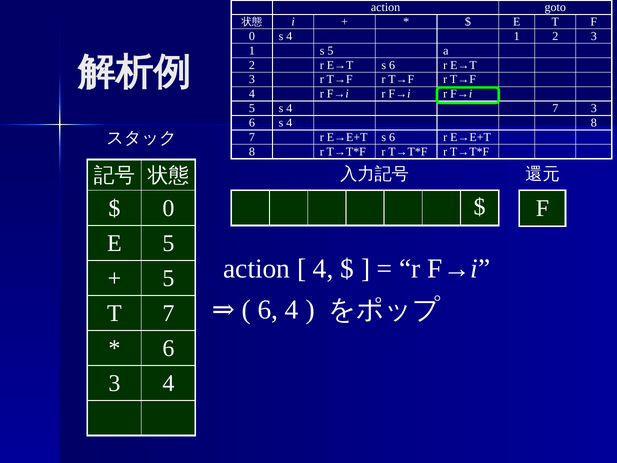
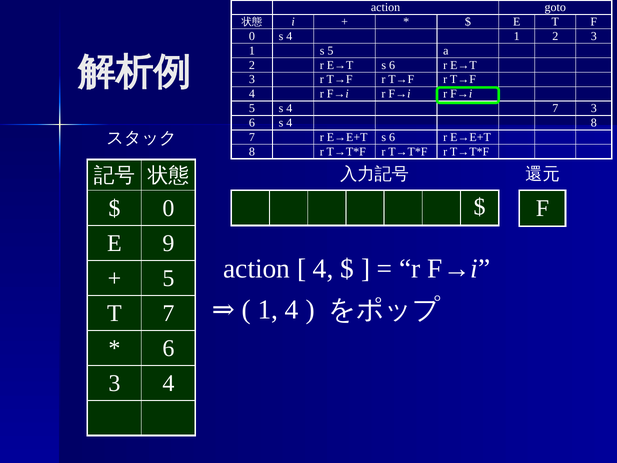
E 5: 5 -> 9 (168, 243)
6: 6 -> 1 (268, 309)
